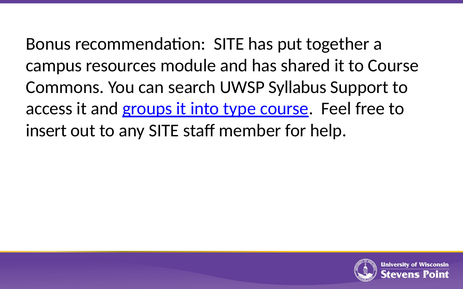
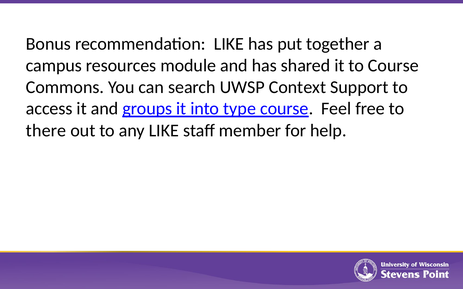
recommendation SITE: SITE -> LIKE (229, 44)
Syllabus: Syllabus -> Context (297, 87)
insert: insert -> there (46, 131)
any SITE: SITE -> LIKE (164, 131)
